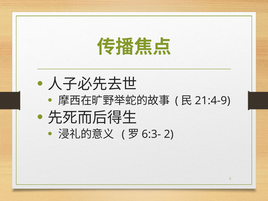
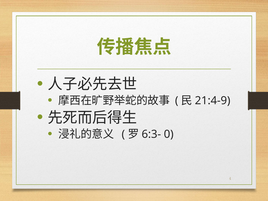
2: 2 -> 0 (169, 134)
